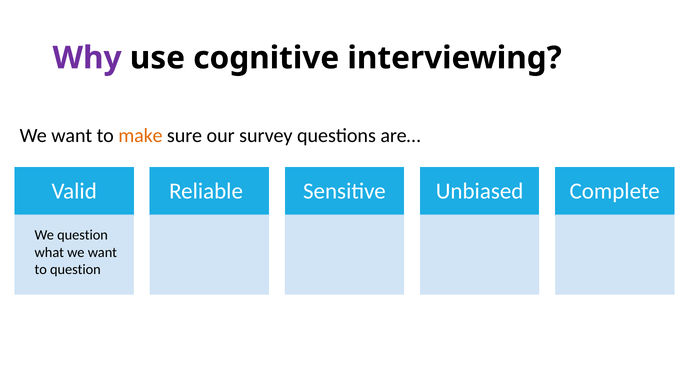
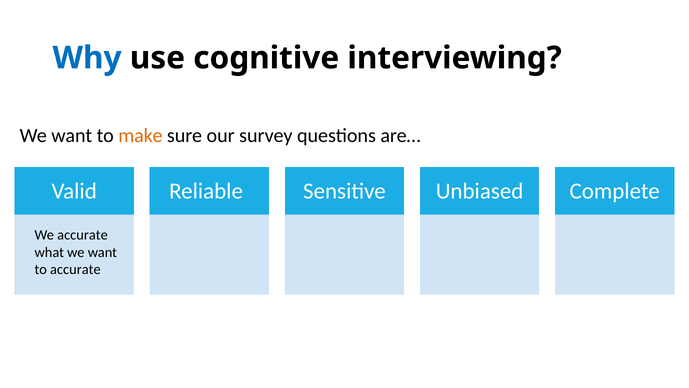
Why colour: purple -> blue (87, 58)
We question: question -> accurate (83, 235)
to question: question -> accurate (75, 269)
